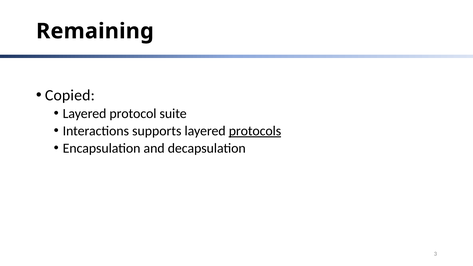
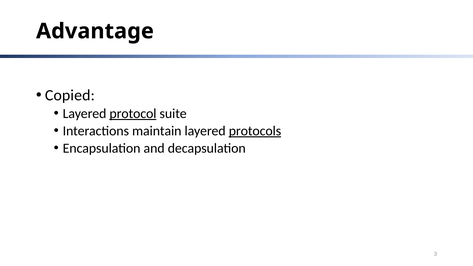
Remaining: Remaining -> Advantage (95, 31)
protocol underline: none -> present (133, 114)
supports: supports -> maintain (157, 131)
